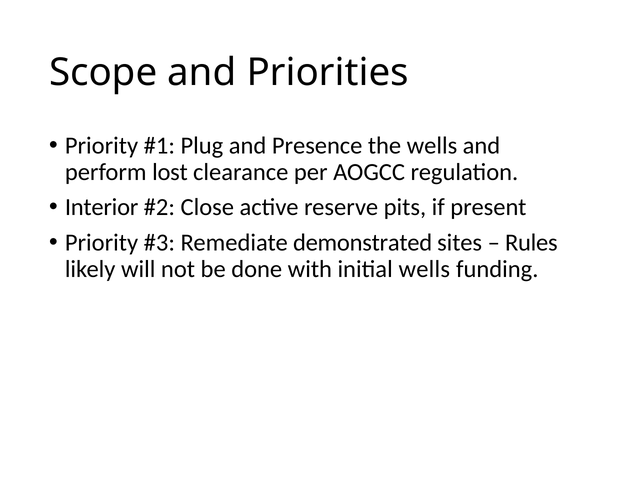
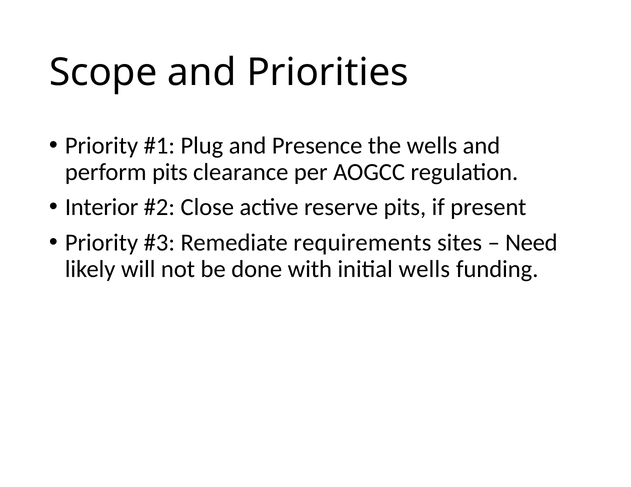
perform lost: lost -> pits (170, 172)
demonstrated: demonstrated -> requirements (362, 243)
Rules: Rules -> Need (531, 243)
